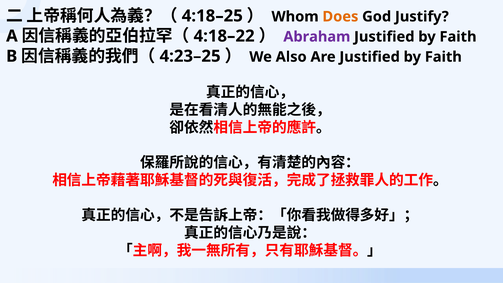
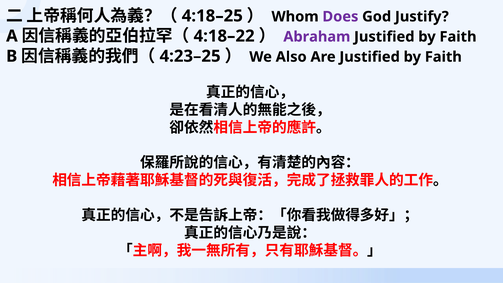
Does colour: orange -> purple (340, 17)
